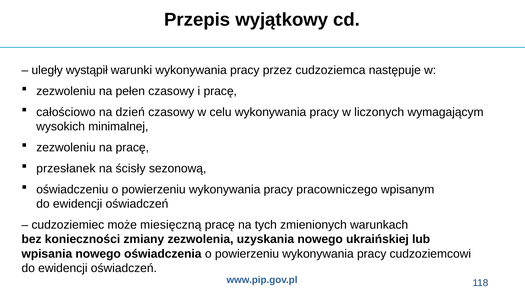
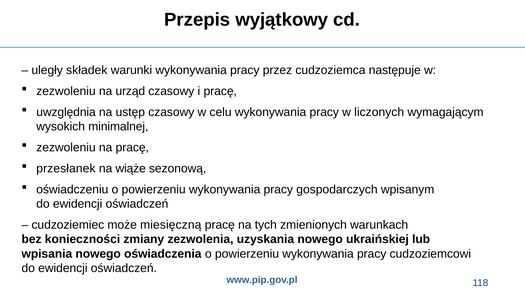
wystąpił: wystąpił -> składek (87, 70)
pełen: pełen -> urząd (130, 91)
całościowo: całościowo -> uwzględnia (66, 112)
dzień: dzień -> ustęp (130, 112)
ścisły: ścisły -> wiąże (131, 169)
pracowniczego: pracowniczego -> gospodarczych (337, 190)
